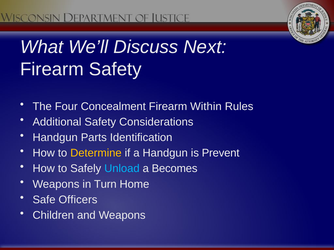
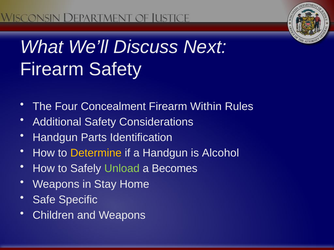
Prevent: Prevent -> Alcohol (221, 153)
Unload colour: light blue -> light green (122, 169)
Turn: Turn -> Stay (105, 184)
Officers: Officers -> Specific (78, 200)
